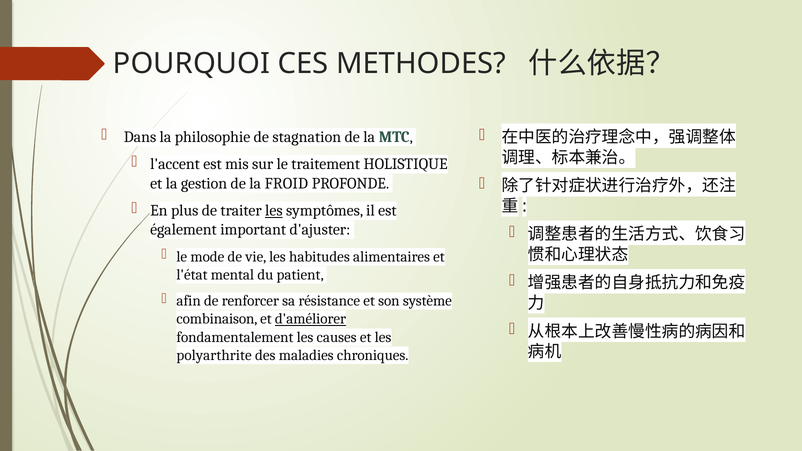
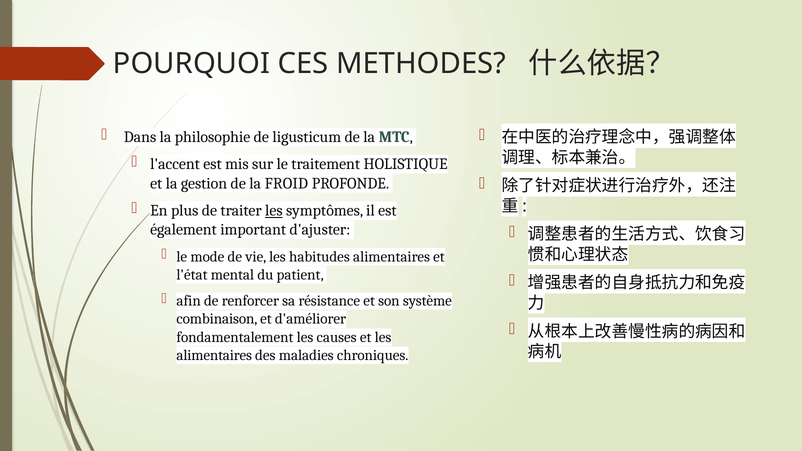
stagnation: stagnation -> ligusticum (307, 137)
d'améliorer underline: present -> none (310, 319)
polyarthrite: polyarthrite -> alimentaires (214, 355)
